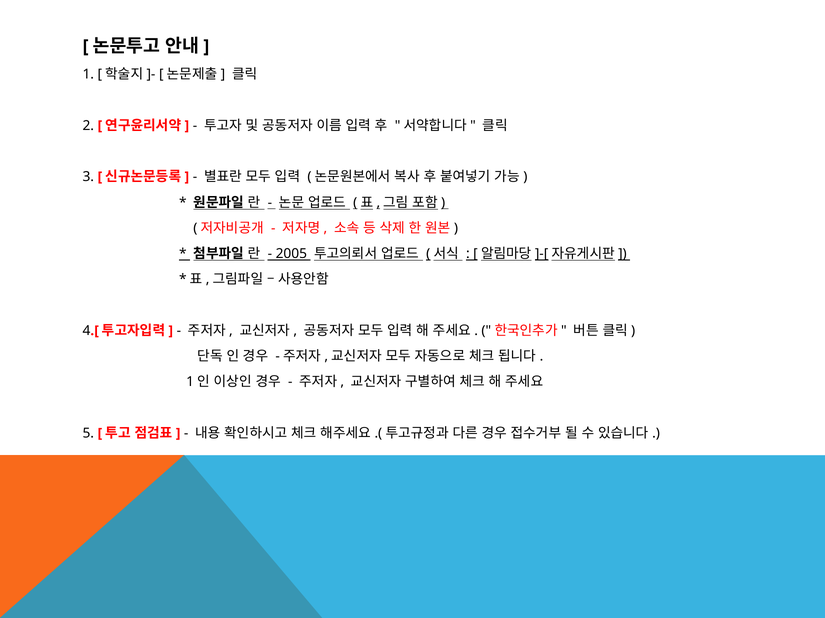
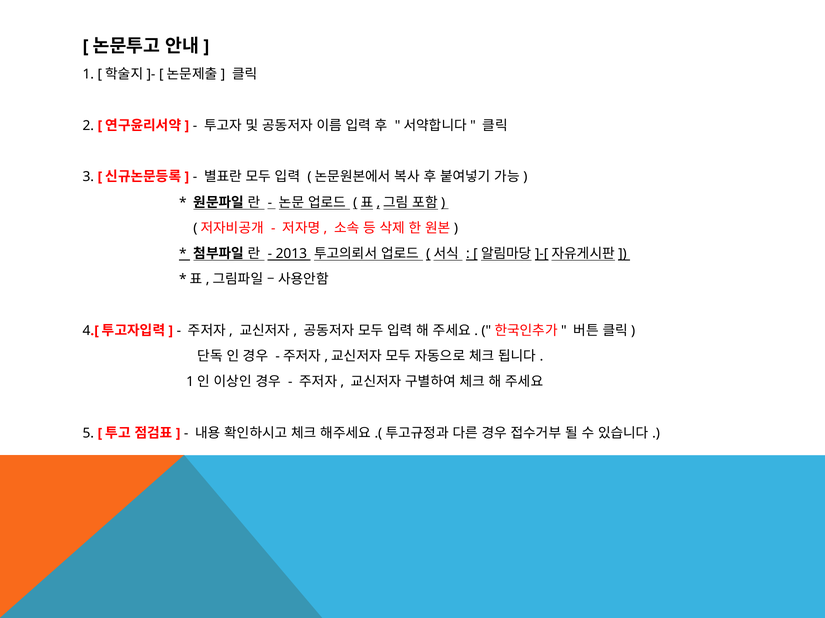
2005: 2005 -> 2013 (291, 254)
